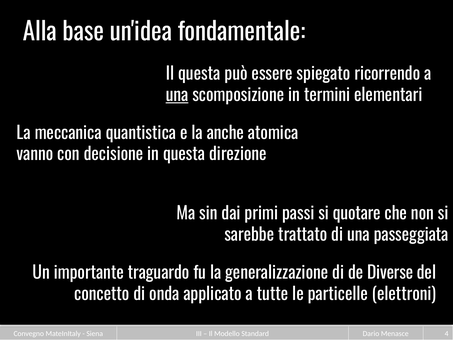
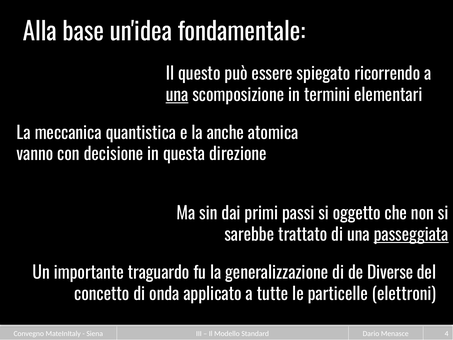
Il questa: questa -> questo (199, 74)
quotare: quotare -> oggetto (357, 214)
passeggiata underline: none -> present (411, 235)
